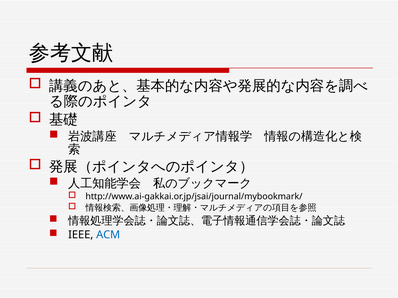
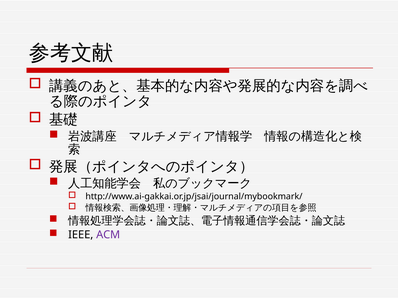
ACM colour: blue -> purple (108, 235)
